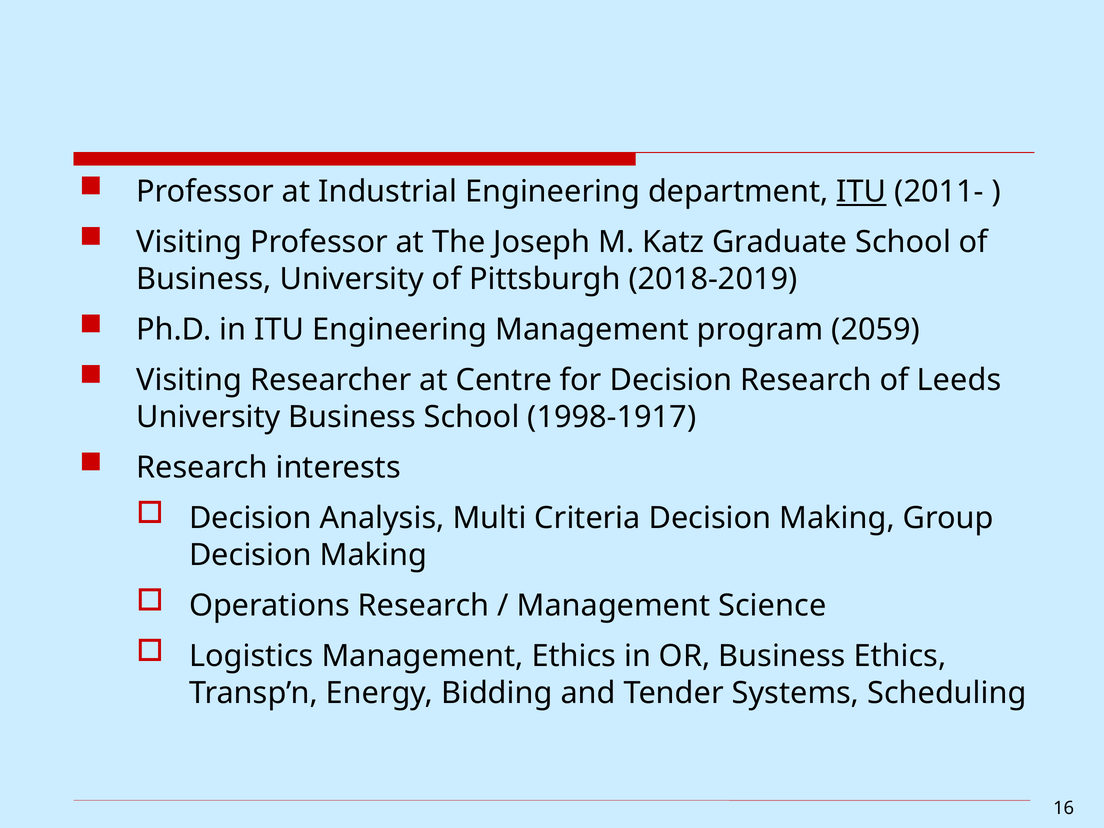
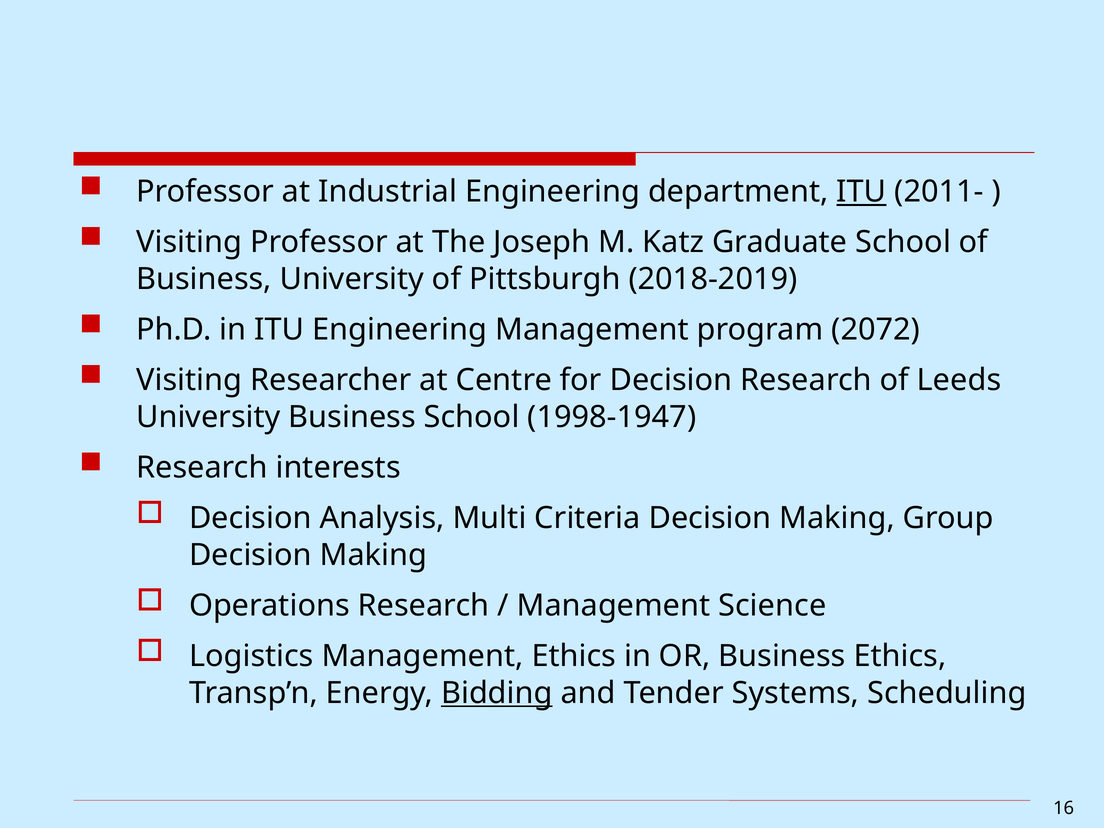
2059: 2059 -> 2072 (876, 330)
1998-1917: 1998-1917 -> 1998-1947 (612, 417)
Bidding underline: none -> present (497, 693)
